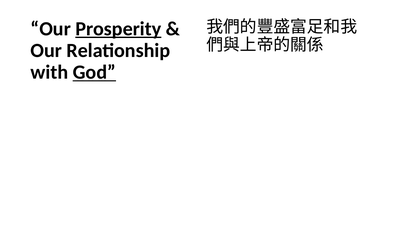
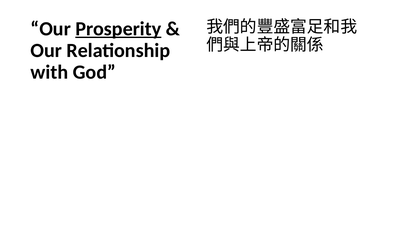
God underline: present -> none (94, 72)
